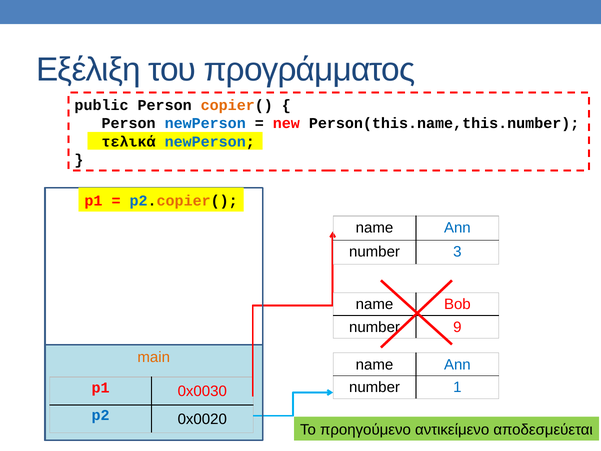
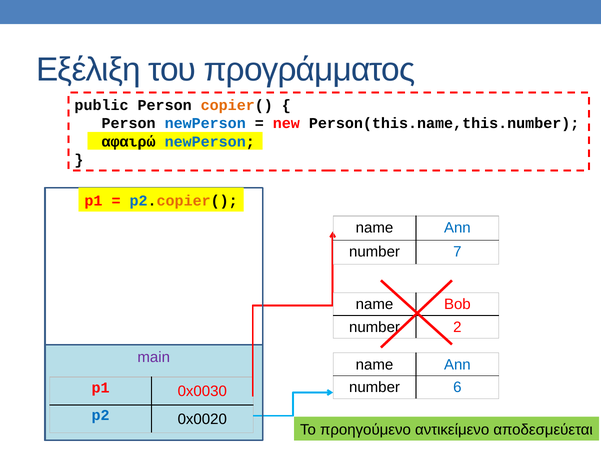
τελικά: τελικά -> αφαιρώ (129, 141)
3: 3 -> 7 (457, 252)
9: 9 -> 2 (457, 327)
main colour: orange -> purple (154, 357)
1: 1 -> 6 (457, 387)
